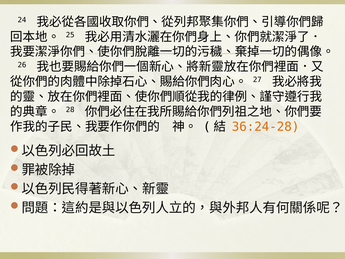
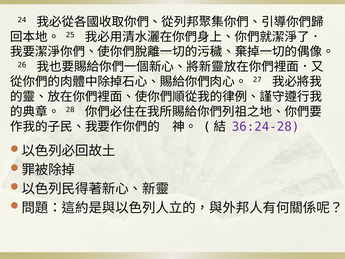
36:24-28 colour: orange -> purple (266, 127)
